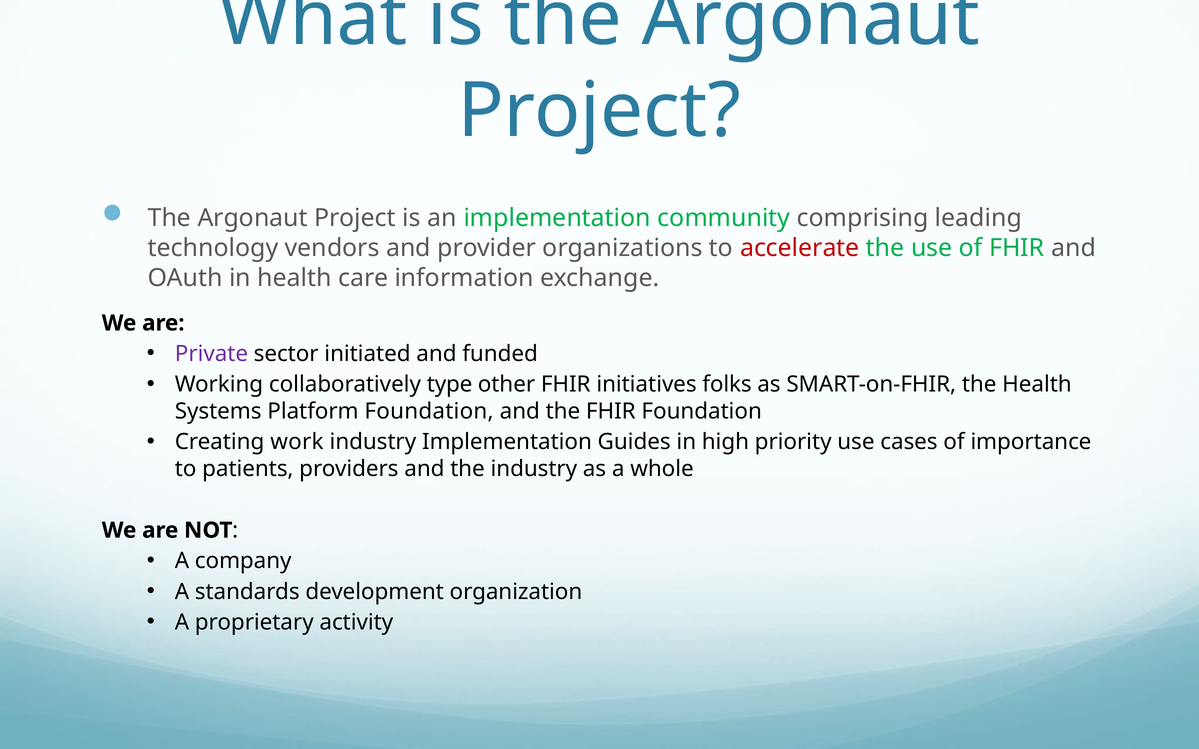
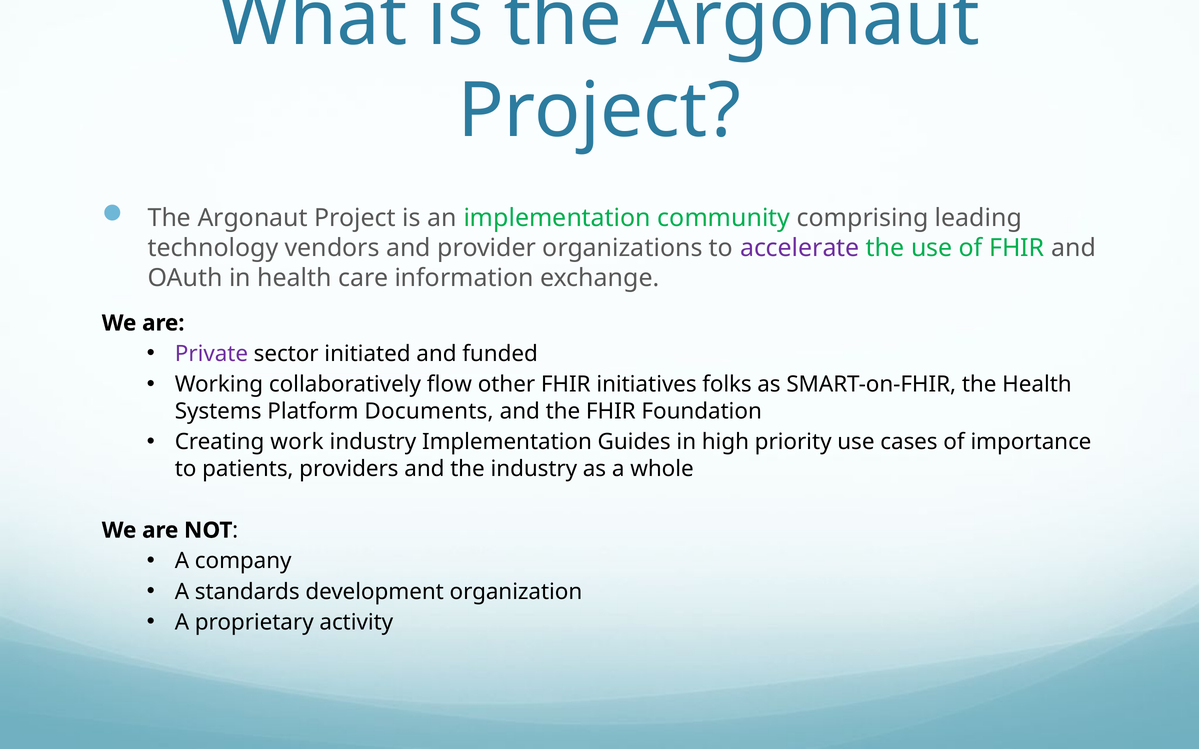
accelerate colour: red -> purple (800, 248)
type: type -> flow (449, 385)
Platform Foundation: Foundation -> Documents (429, 412)
